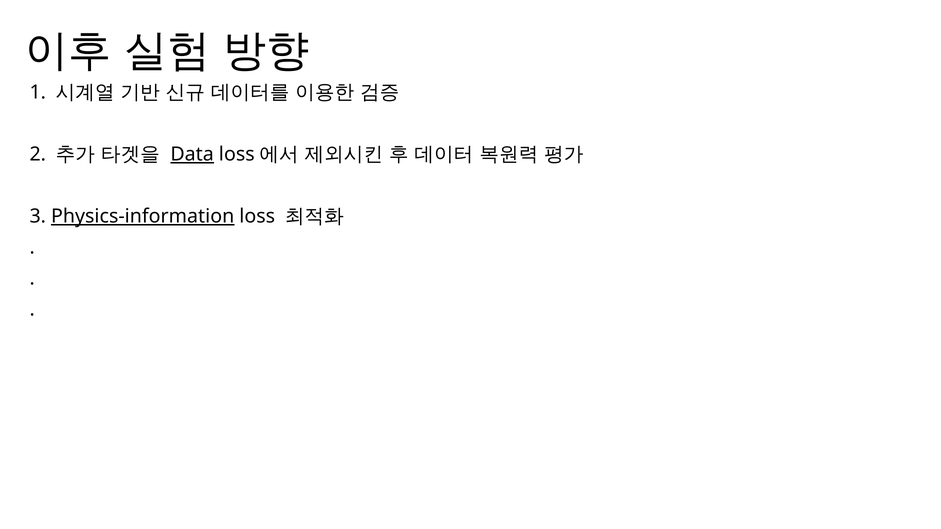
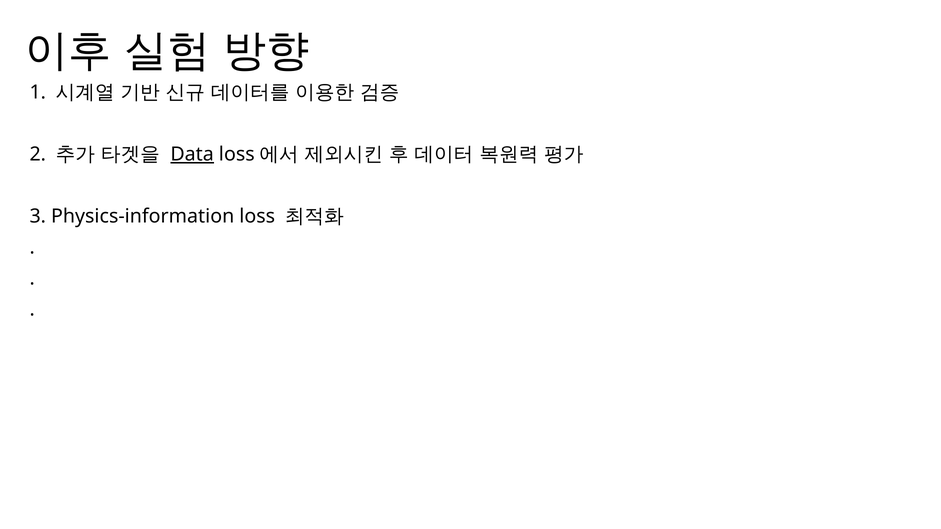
Physics-information underline: present -> none (143, 216)
